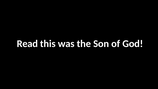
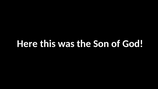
Read: Read -> Here (27, 44)
